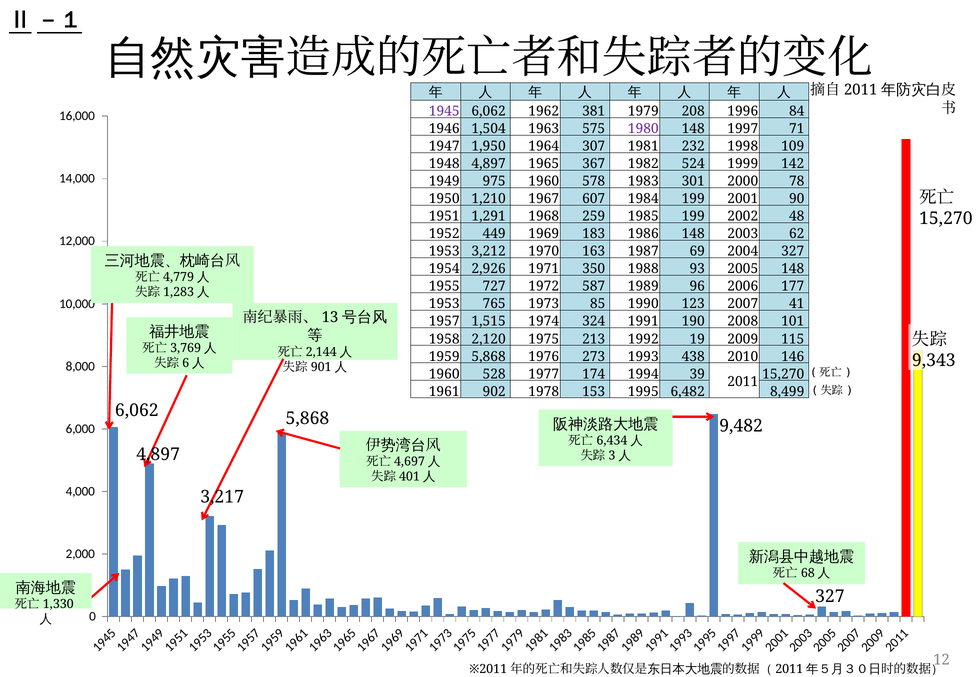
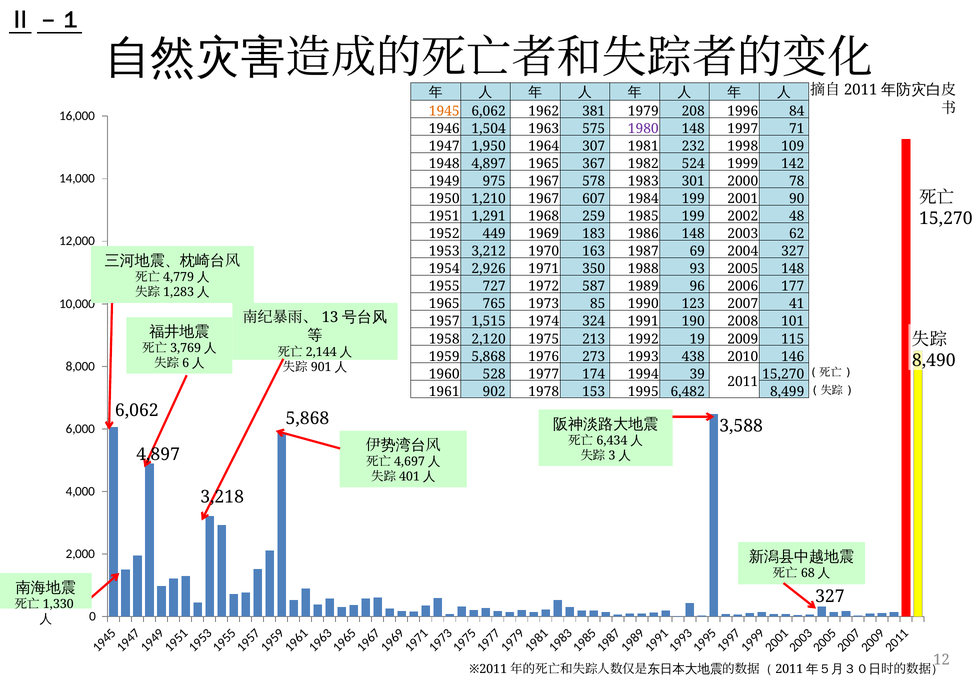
1945 colour: purple -> orange (444, 111)
1960: 1960 -> 1967 (544, 181)
1953: 1953 -> 1965 (444, 304)
9,343: 9,343 -> 8,490 (934, 361)
9,482: 9,482 -> 3,588 (741, 426)
3,217: 3,217 -> 3,218 (222, 497)
